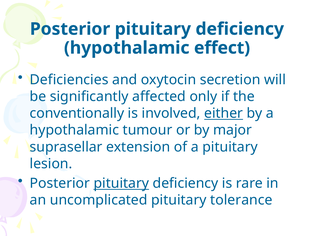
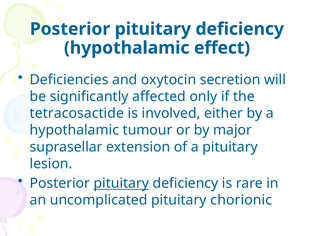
conventionally: conventionally -> tetracosactide (77, 113)
either underline: present -> none (224, 113)
tolerance: tolerance -> chorionic (241, 200)
